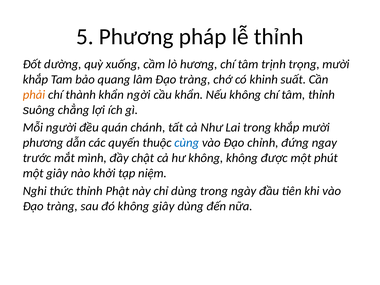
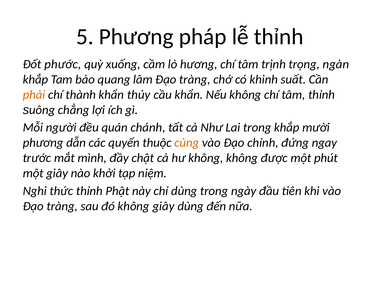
dường: dường -> phước (63, 64)
trọng mười: mười -> ngàn (336, 64)
ngời: ngời -> thủy (139, 95)
cùng colour: blue -> orange (187, 143)
